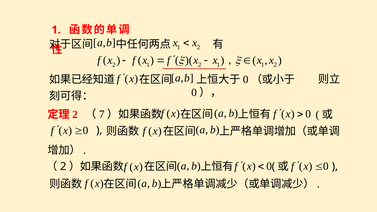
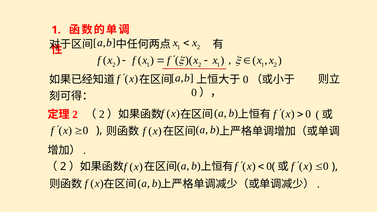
7: 7 -> 2 (102, 114)
